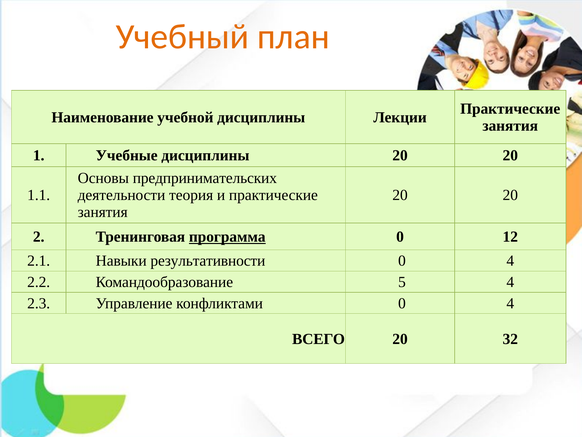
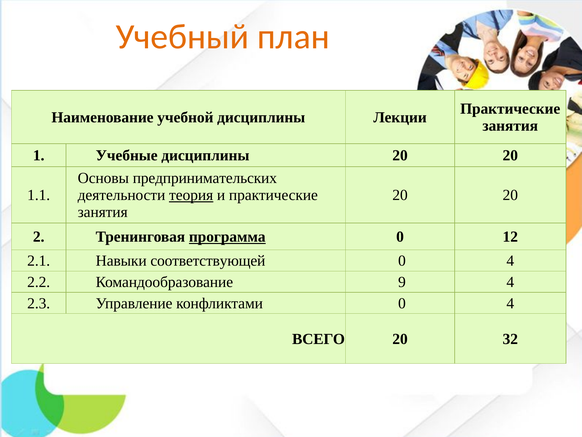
теория underline: none -> present (191, 195)
результативности: результативности -> соответствующей (208, 261)
5: 5 -> 9 (402, 282)
